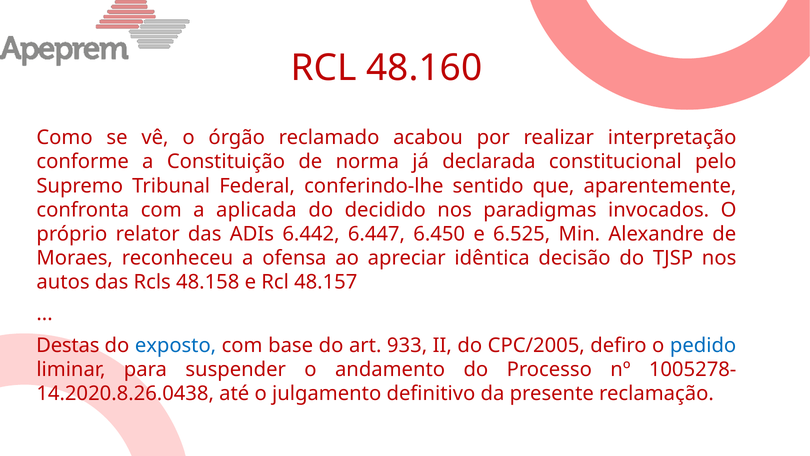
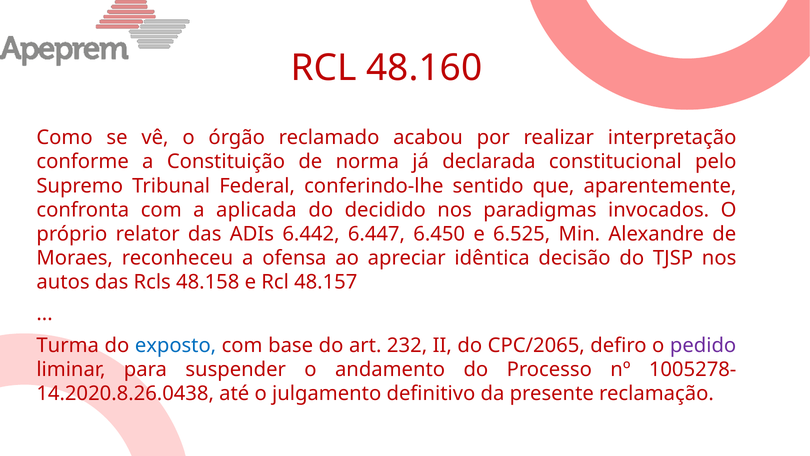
Destas: Destas -> Turma (68, 345)
933: 933 -> 232 (407, 345)
CPC/2005: CPC/2005 -> CPC/2065 (536, 345)
pedido colour: blue -> purple (703, 345)
